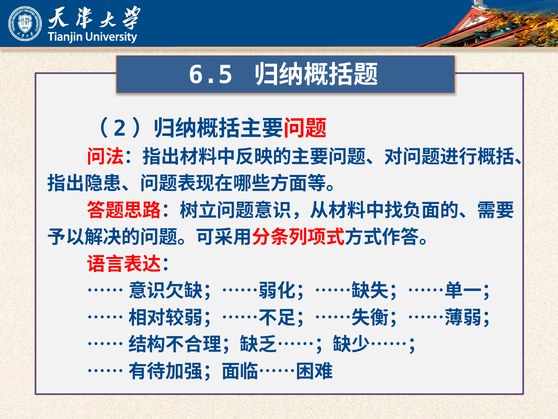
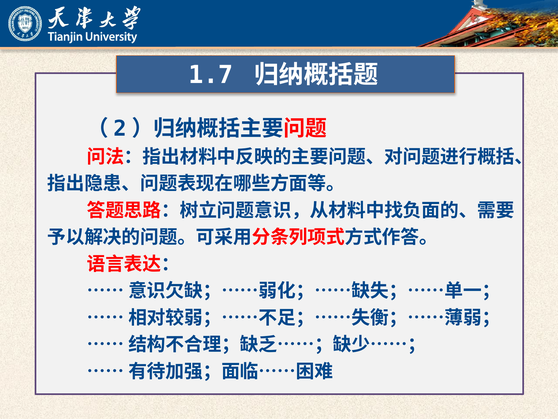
6.5: 6.5 -> 1.7 (211, 75)
